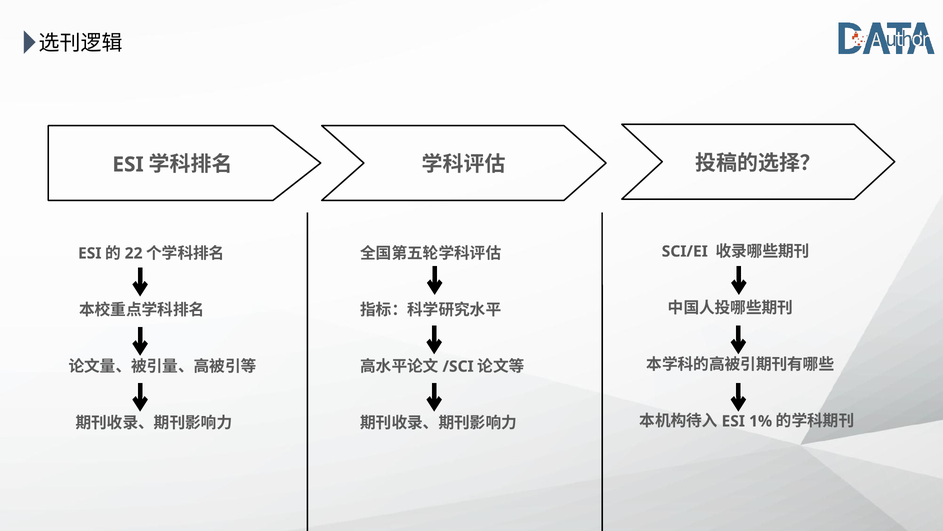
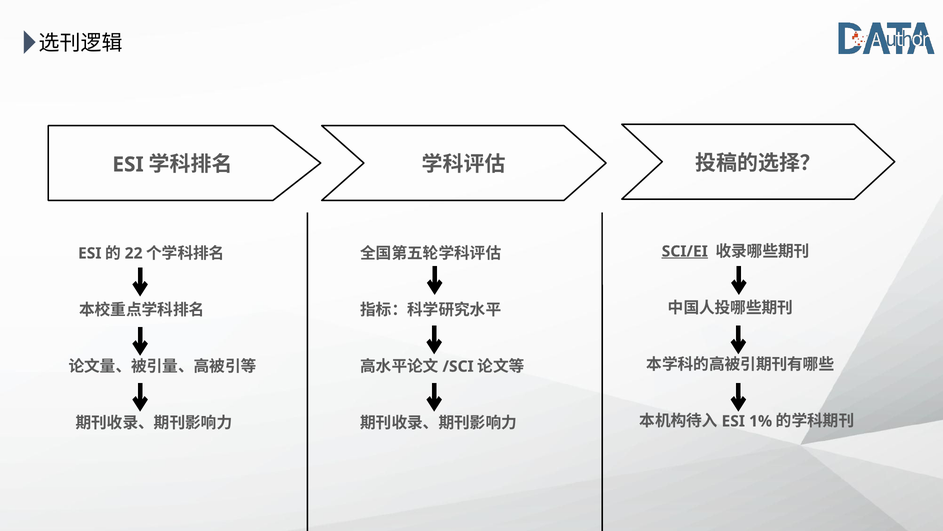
SCI/EI underline: none -> present (685, 251)
